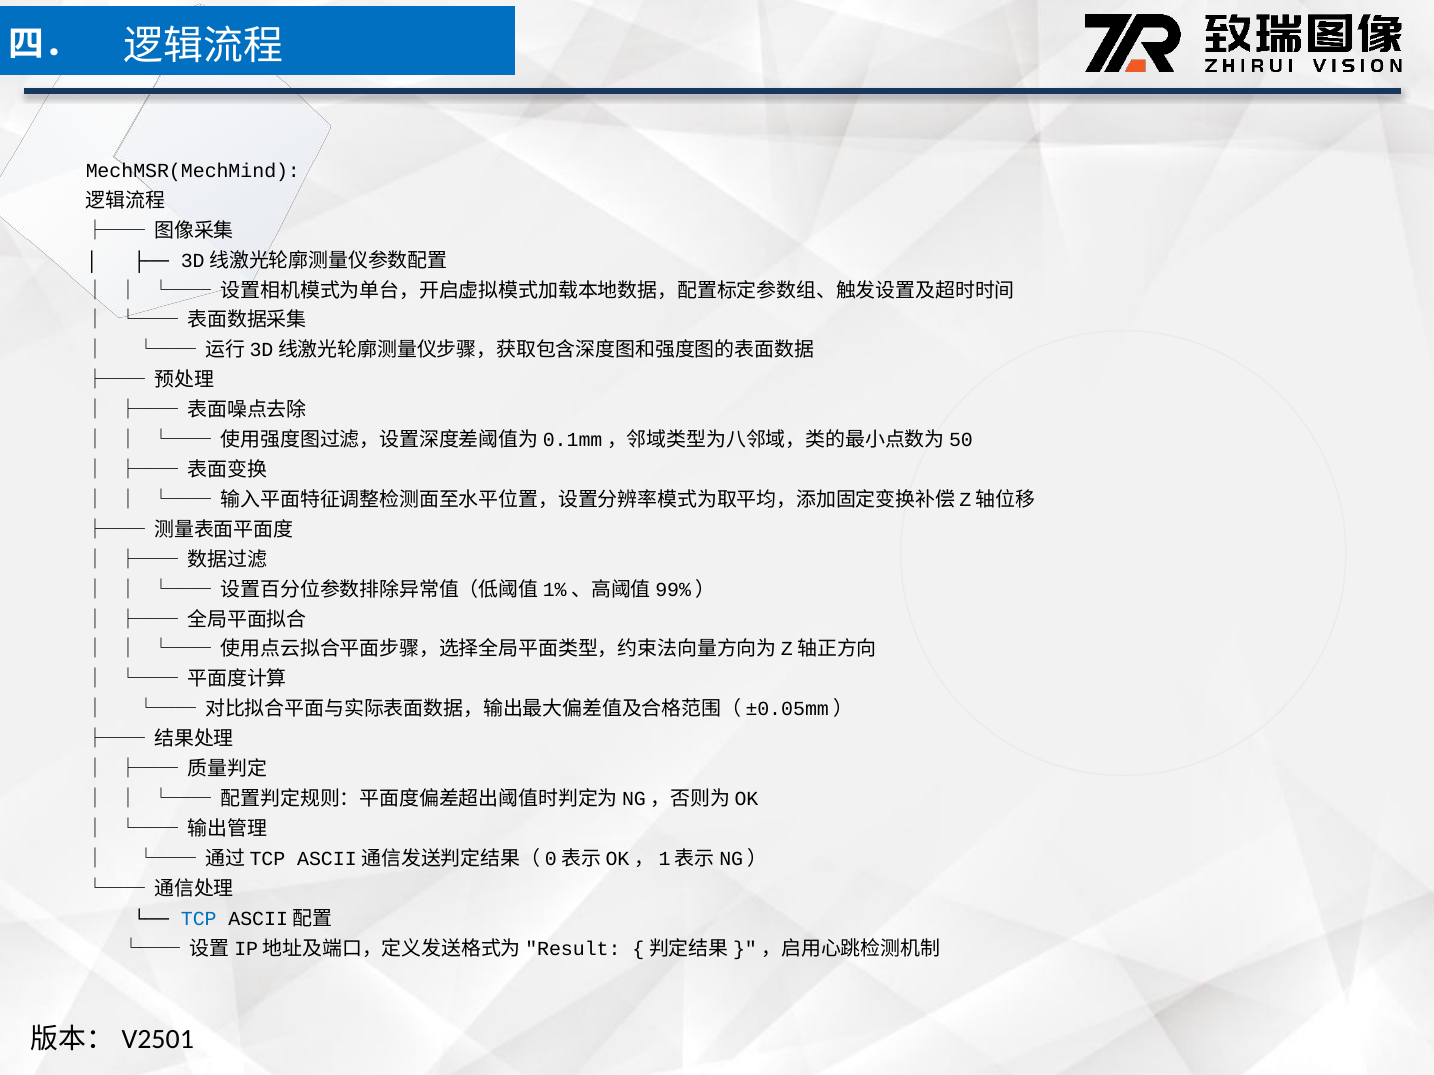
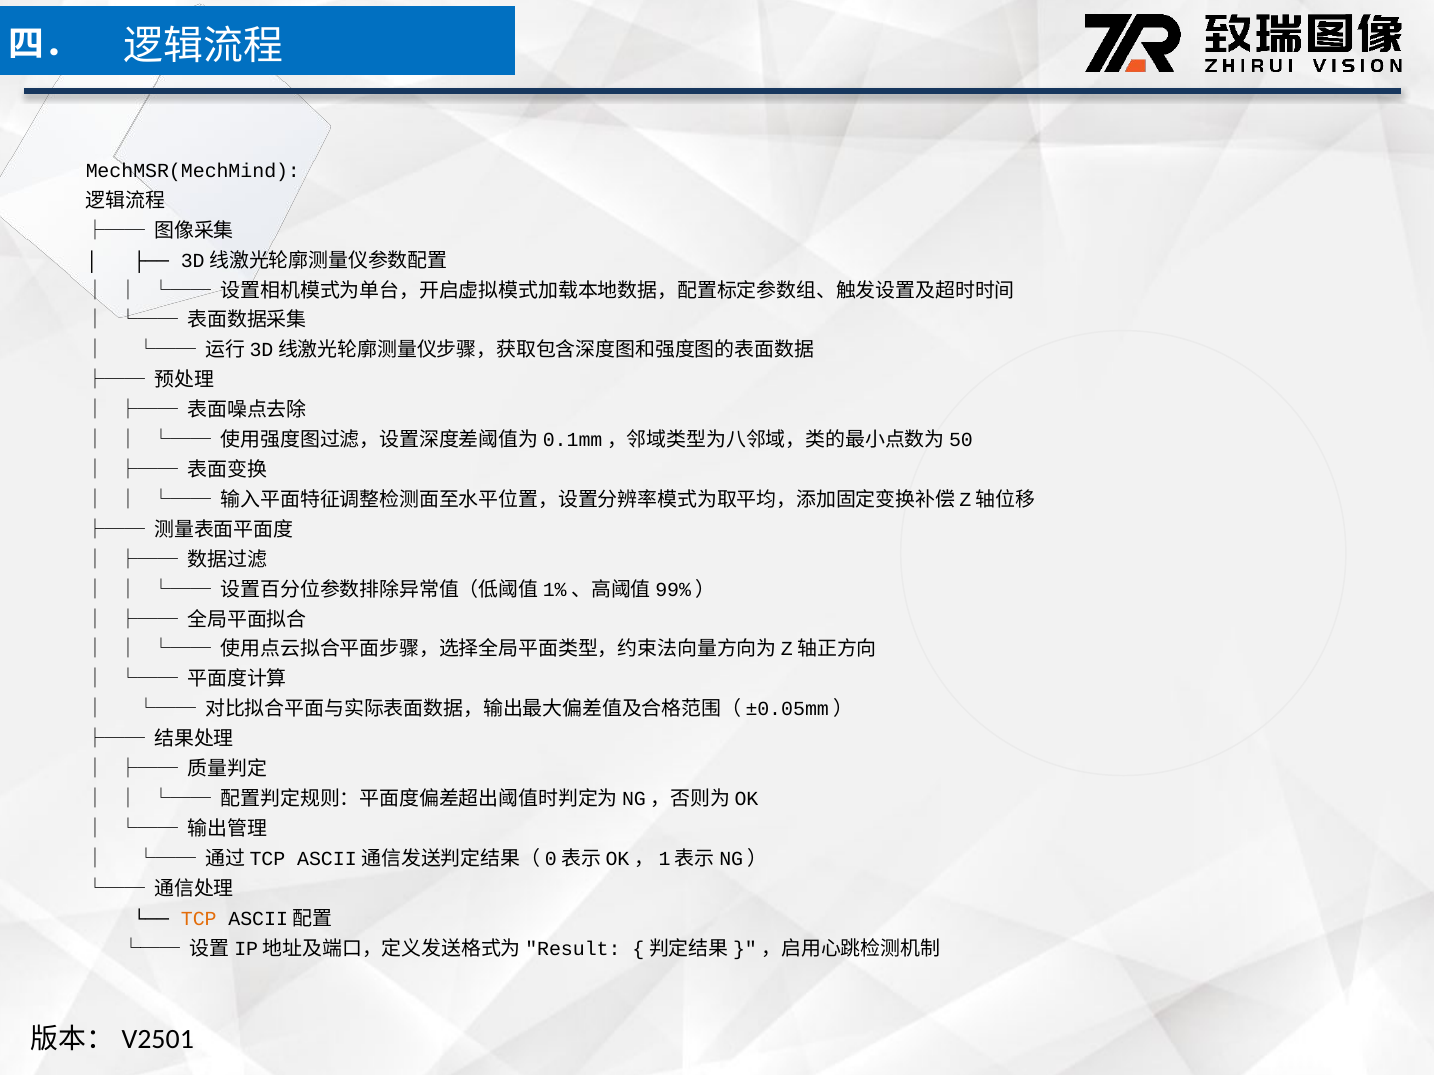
TCP colour: blue -> orange (199, 919)
